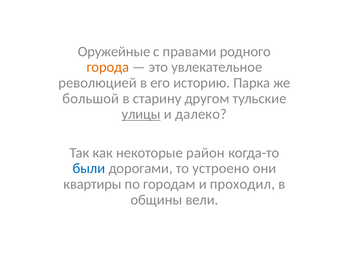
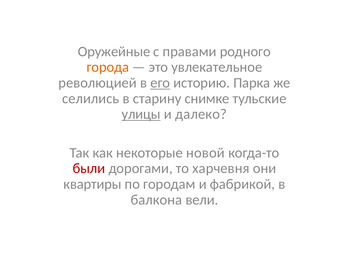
его underline: none -> present (160, 83)
большой: большой -> селились (91, 99)
другом: другом -> снимке (207, 99)
район: район -> новой (205, 153)
были colour: blue -> red (89, 169)
устроено: устроено -> харчевня (221, 169)
проходил: проходил -> фабрикой (242, 185)
общины: общины -> балкона (156, 200)
